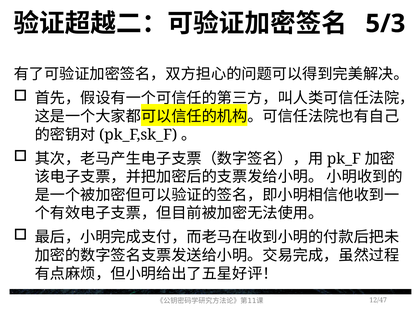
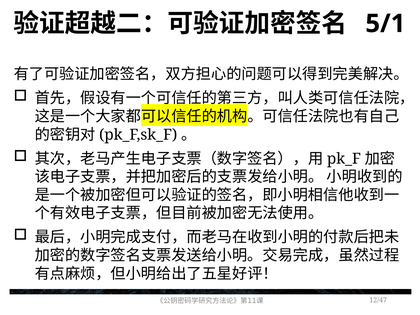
5/3: 5/3 -> 5/1 (385, 24)
